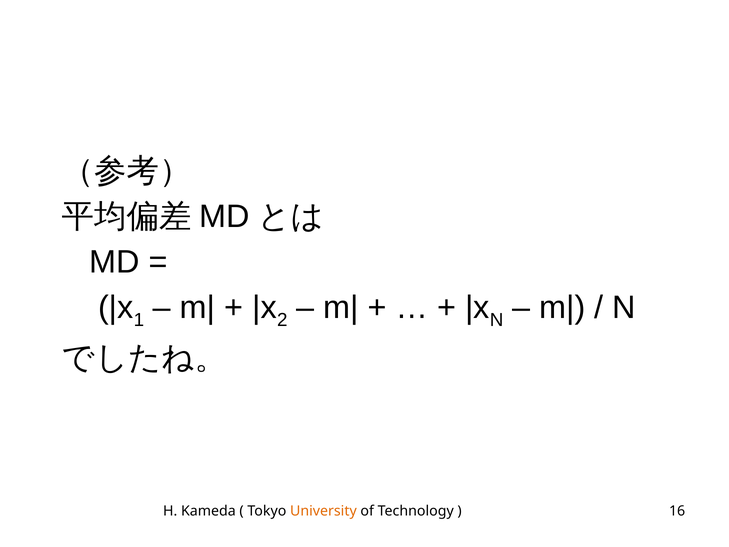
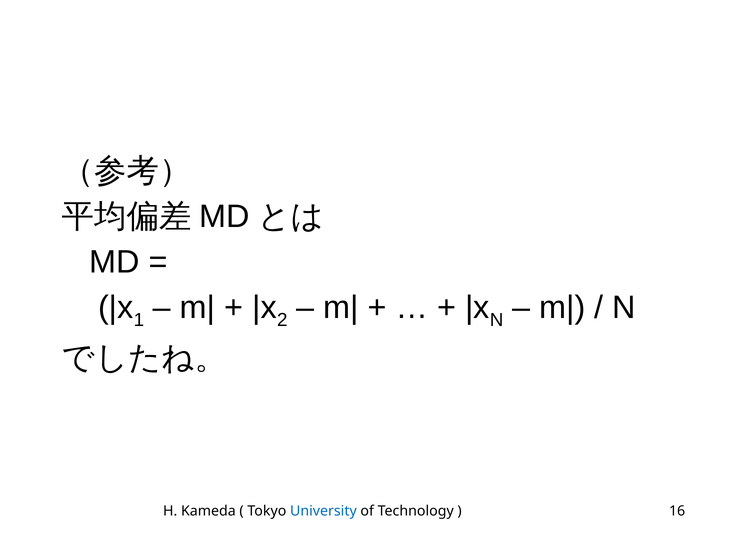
University colour: orange -> blue (323, 511)
